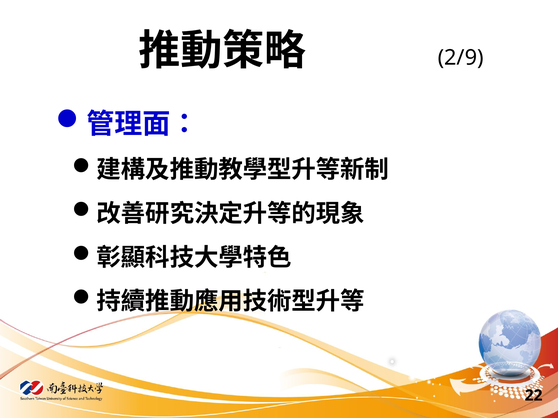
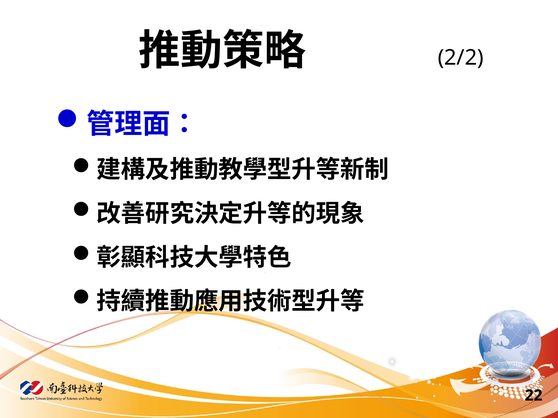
2/9: 2/9 -> 2/2 (461, 58)
